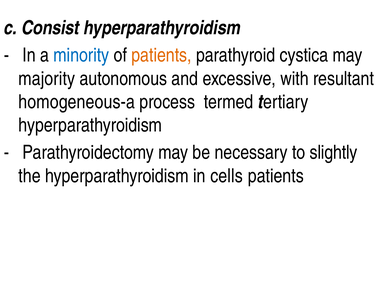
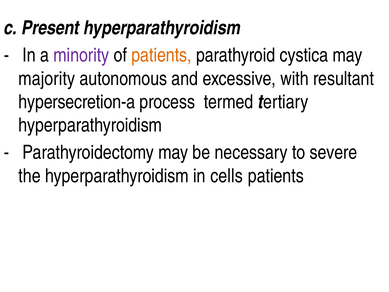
Consist: Consist -> Present (50, 28)
minority colour: blue -> purple (81, 55)
homogeneous-a: homogeneous-a -> hypersecretion-a (77, 102)
slightly: slightly -> severe (334, 152)
